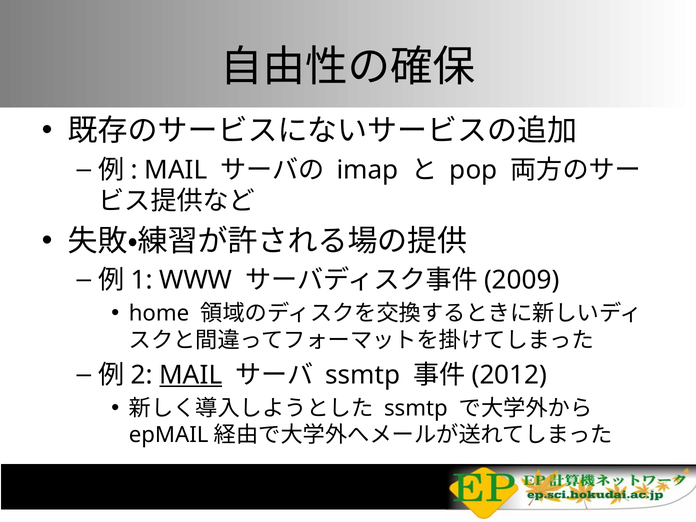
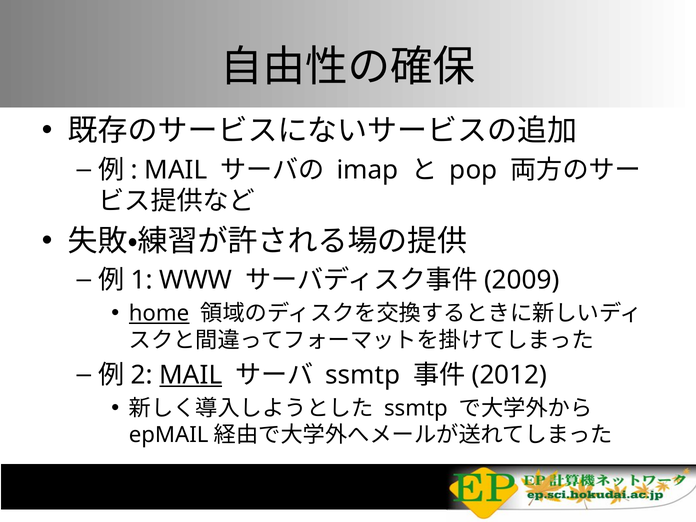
home underline: none -> present (159, 314)
